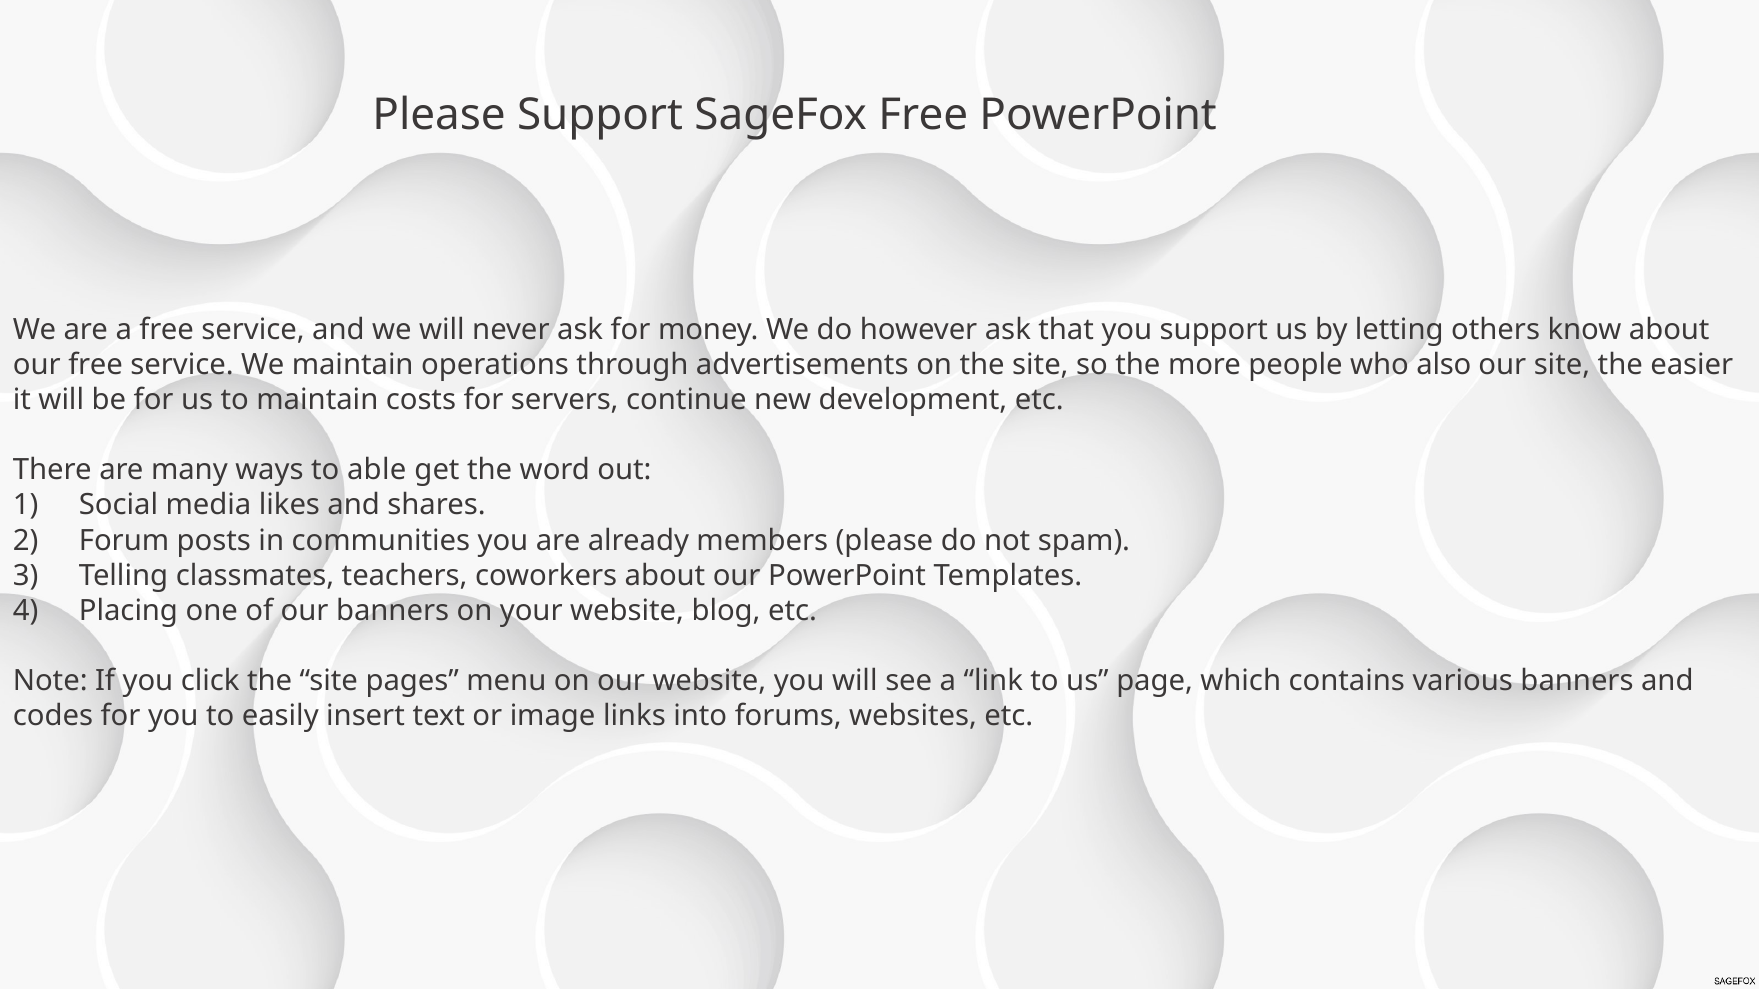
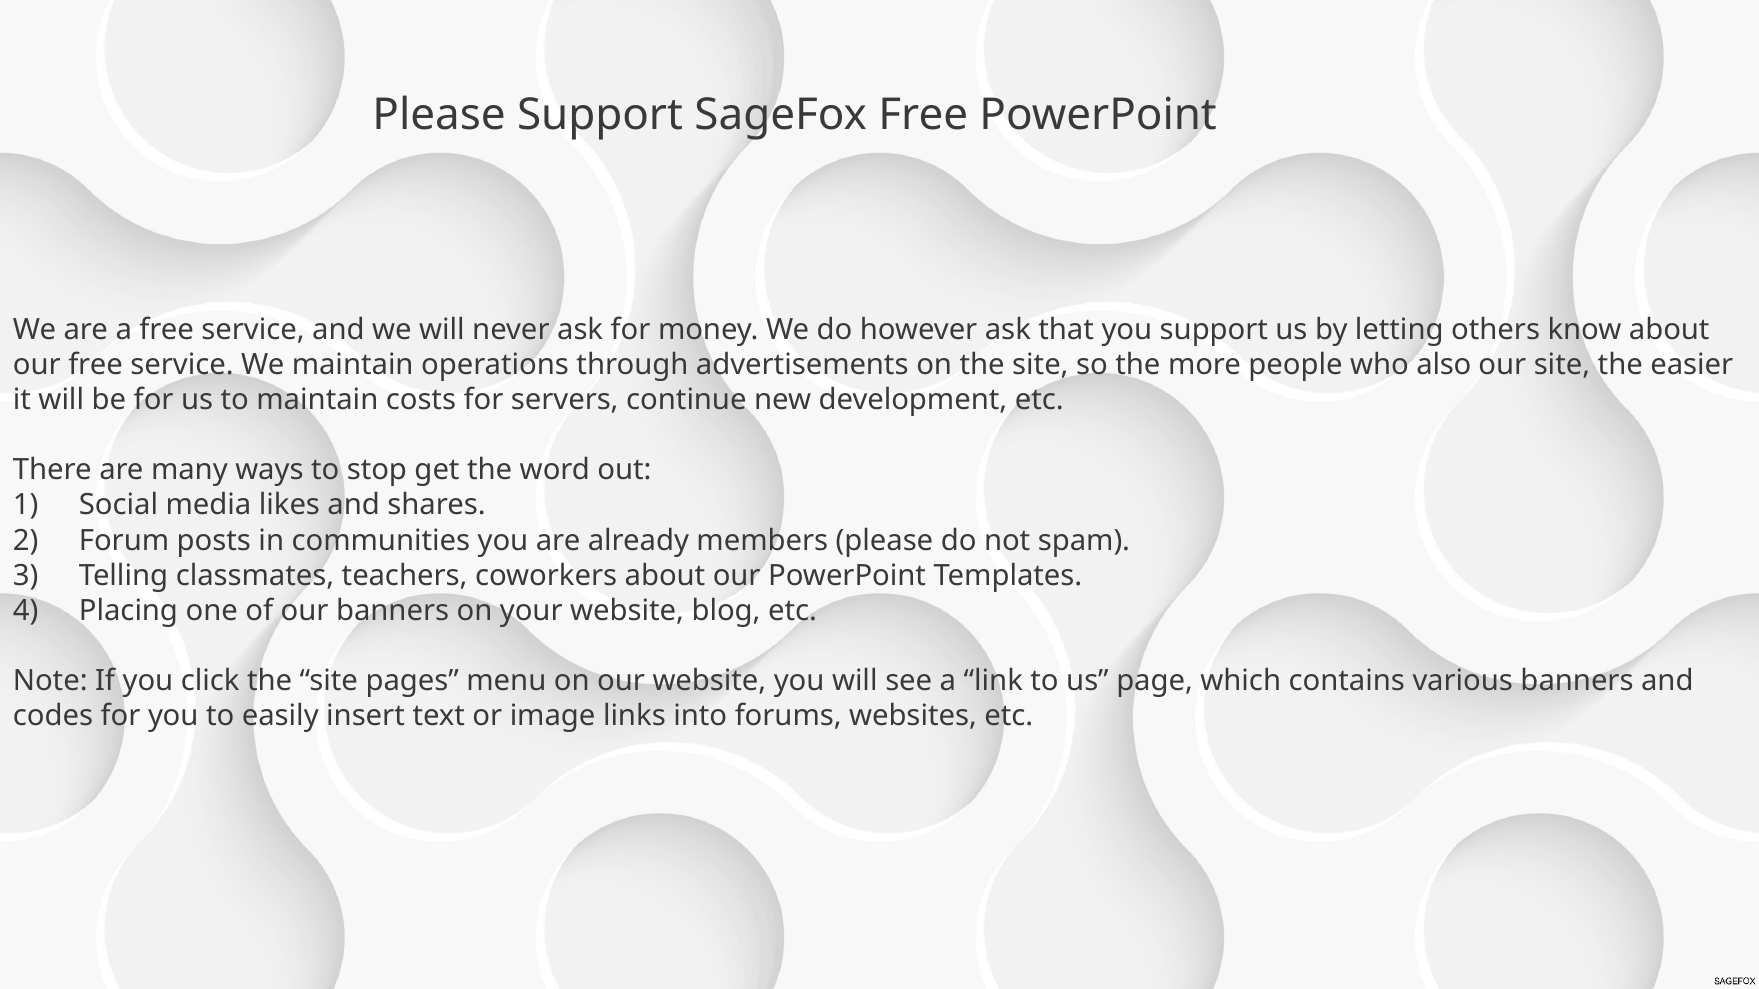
able: able -> stop (377, 470)
